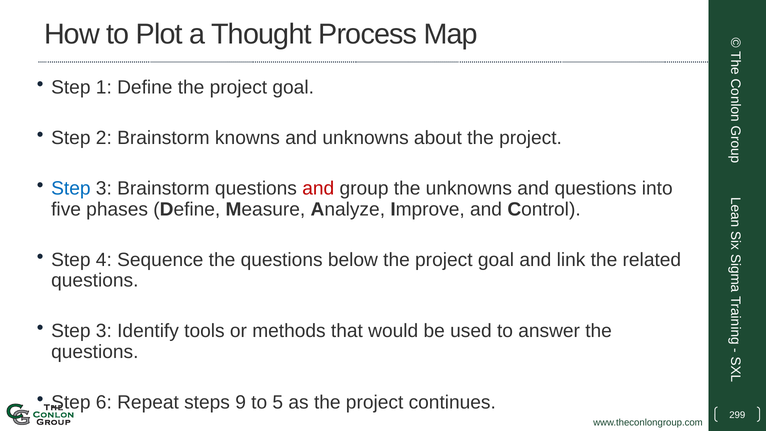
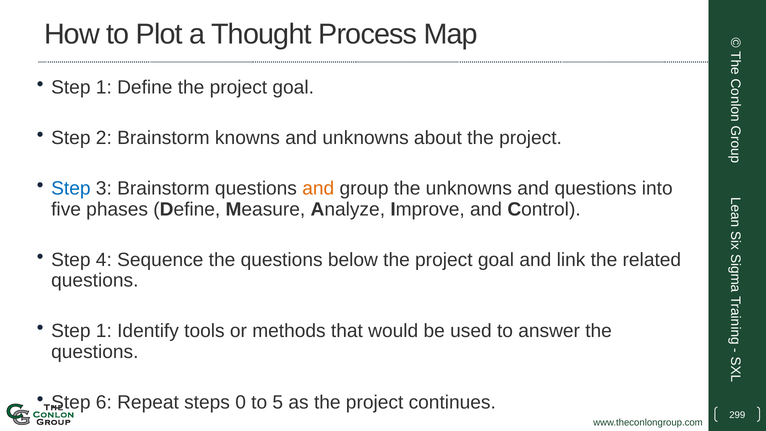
and colour: red -> orange (318, 189)
3: 3 -> 1 (104, 331)
9: 9 -> 0 (241, 402)
